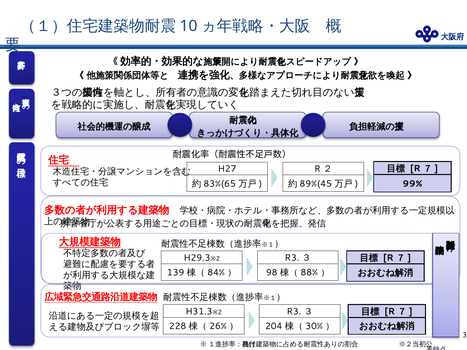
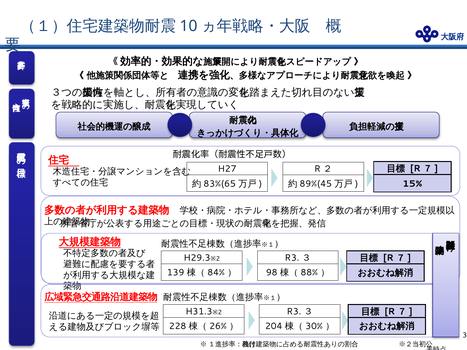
99%: 99% -> 15% (412, 184)
